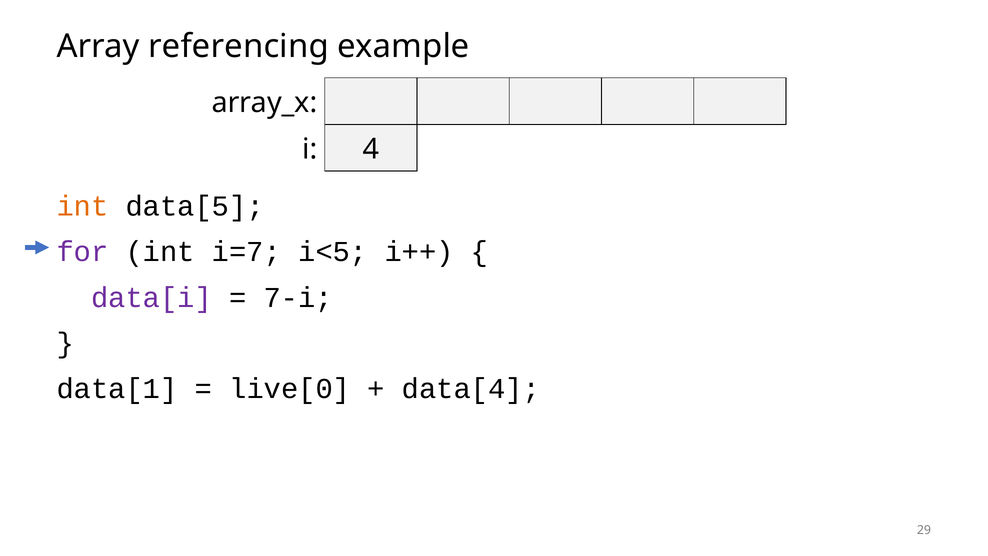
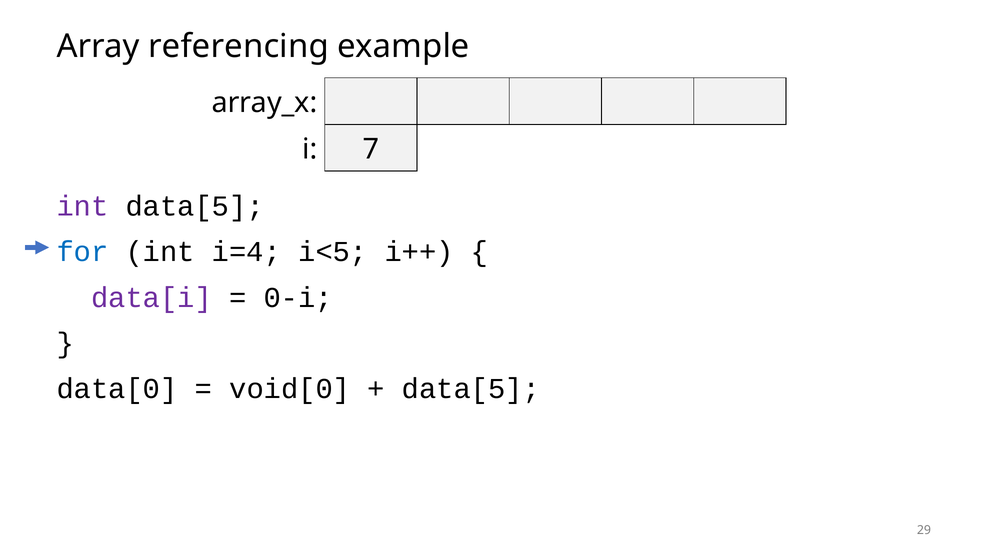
4: 4 -> 7 (371, 149)
int colour: orange -> purple (83, 206)
for colour: purple -> blue (83, 252)
i=7: i=7 -> i=4 (247, 252)
7-i: 7-i -> 0-i (298, 297)
data[1: data[1 -> data[0 (117, 388)
live[0: live[0 -> void[0 (290, 388)
data[4: data[4 -> data[5 (471, 388)
